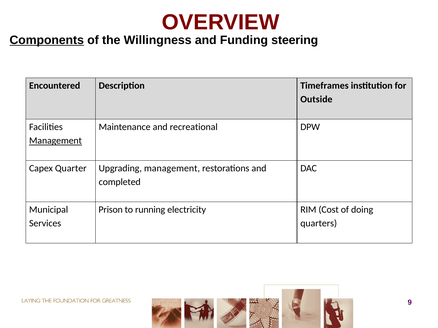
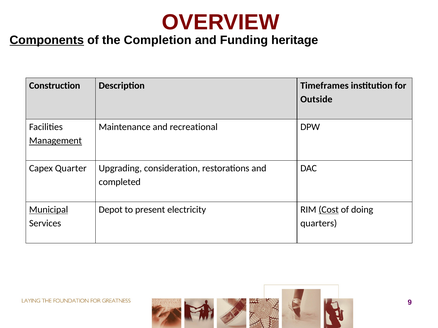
Willingness: Willingness -> Completion (158, 40)
steering: steering -> heritage (295, 40)
Encountered: Encountered -> Construction (55, 86)
Upgrading management: management -> consideration (172, 169)
Municipal underline: none -> present (49, 210)
Prison: Prison -> Depot (111, 210)
running: running -> present (150, 210)
Cost underline: none -> present (329, 210)
